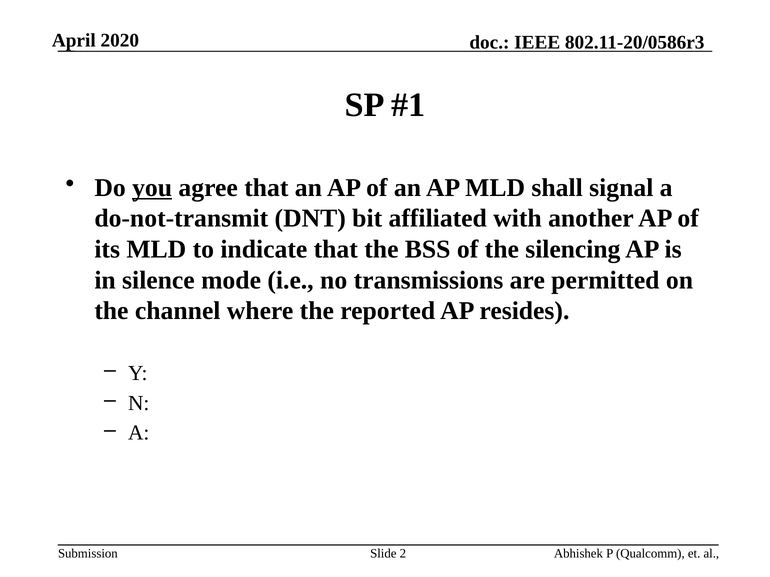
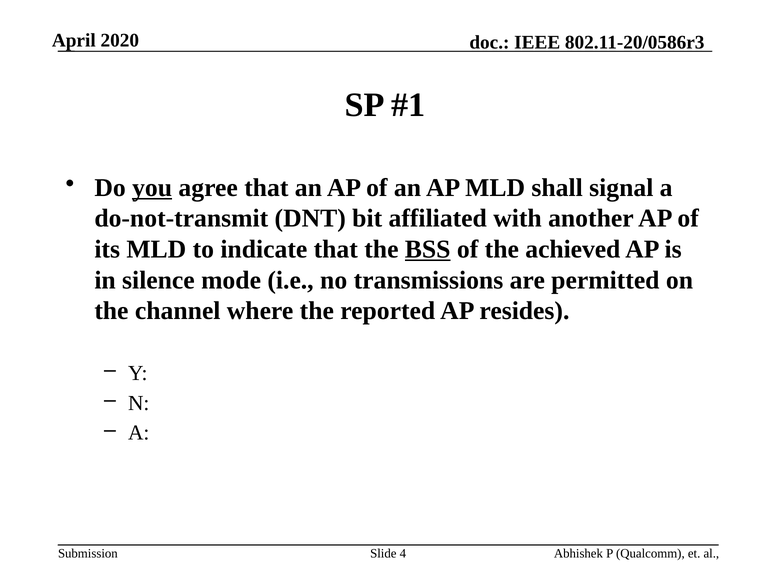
BSS underline: none -> present (428, 250)
silencing: silencing -> achieved (573, 250)
2: 2 -> 4 (403, 554)
